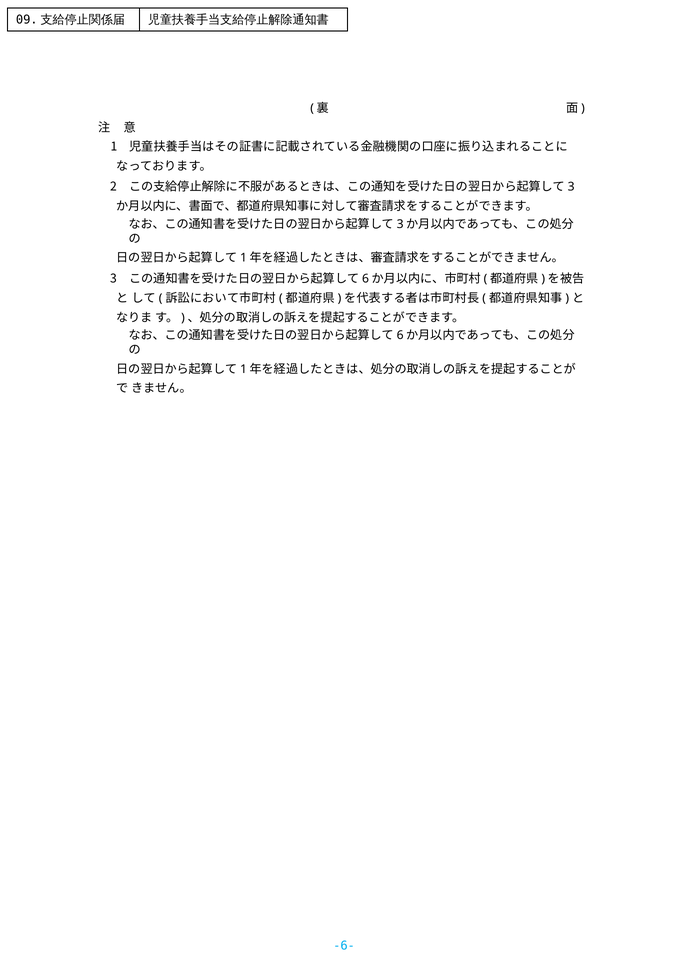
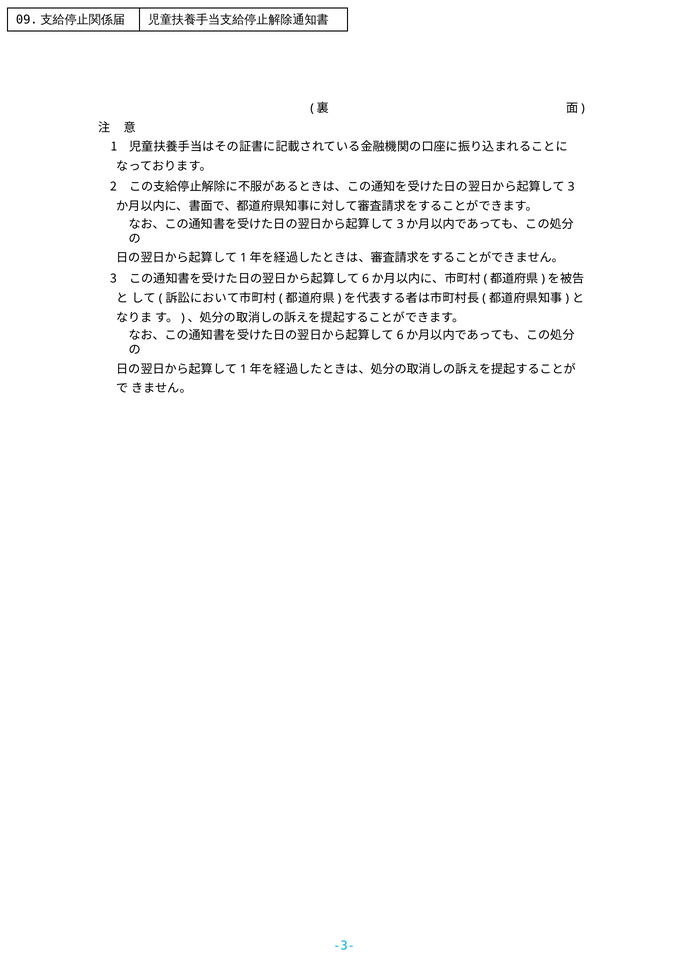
-6-: -6- -> -3- (344, 946)
